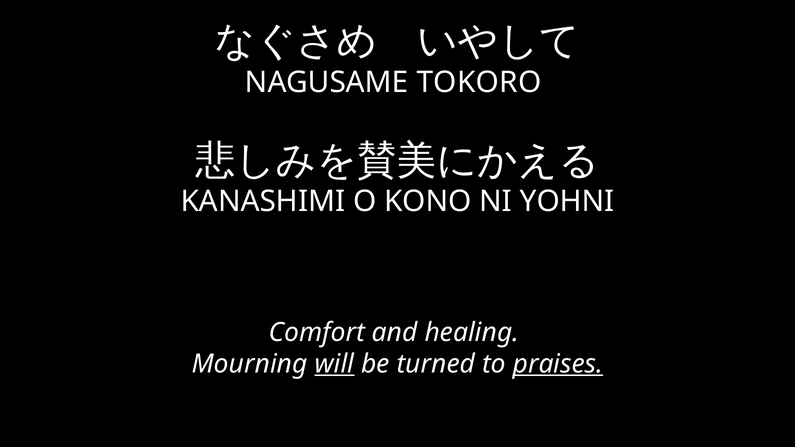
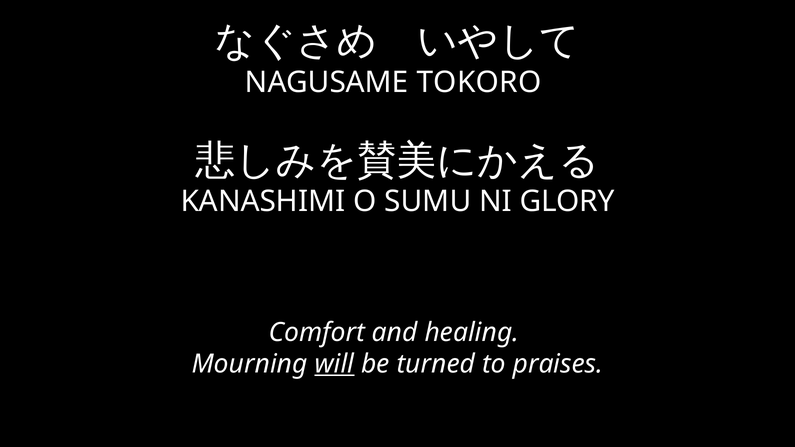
KONO: KONO -> SUMU (428, 202)
YOHNI: YOHNI -> GLORY (567, 202)
praises underline: present -> none (558, 364)
